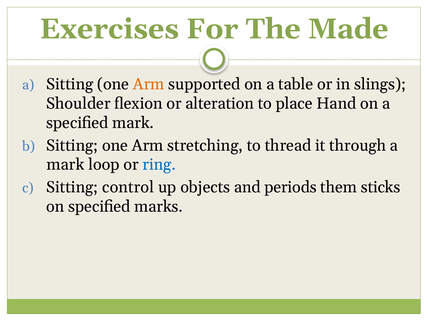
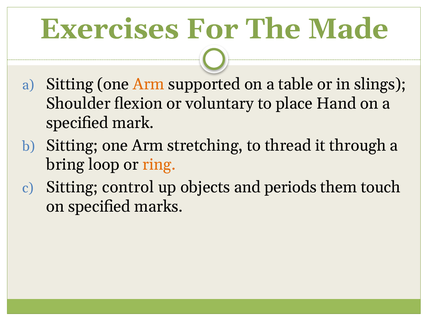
alteration: alteration -> voluntary (220, 104)
mark: mark -> bring (65, 165)
ring colour: blue -> orange (159, 165)
sticks: sticks -> touch (381, 187)
